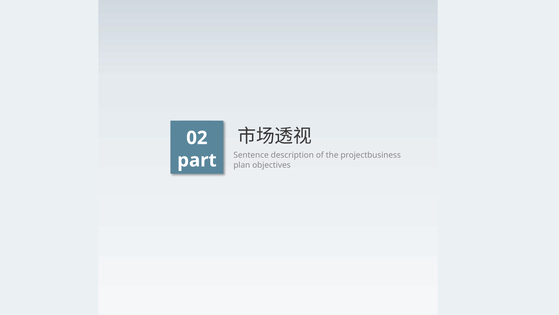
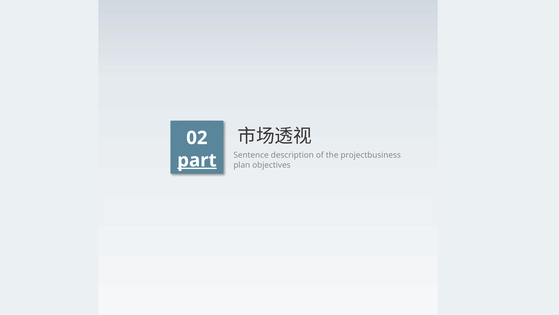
part underline: none -> present (197, 160)
